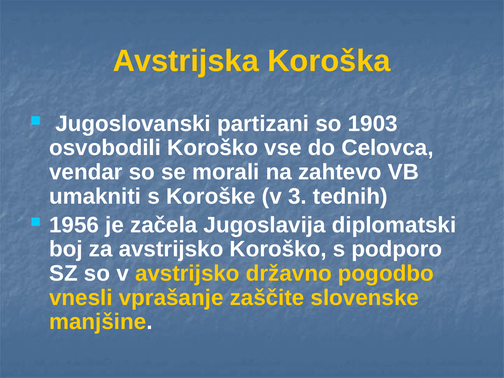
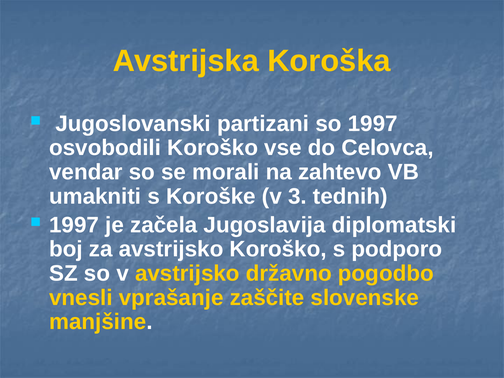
so 1903: 1903 -> 1997 (373, 124)
1956: 1956 -> 1997 (74, 225)
